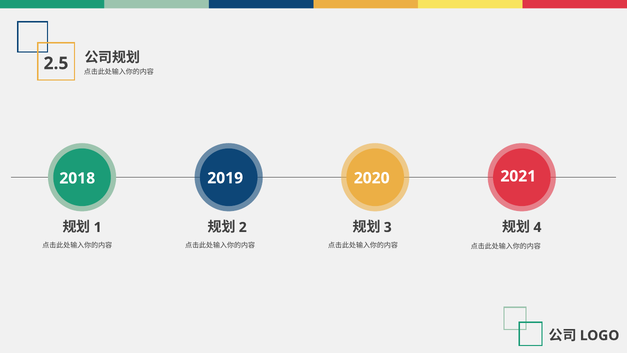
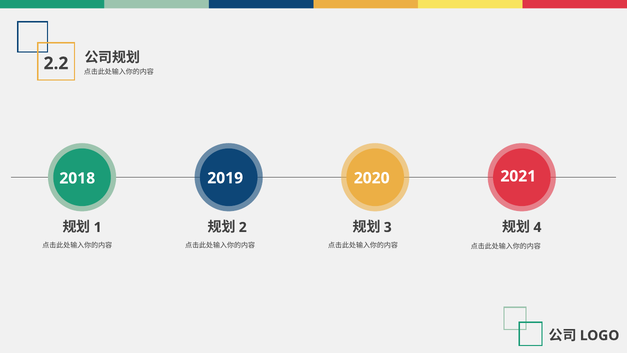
2.5: 2.5 -> 2.2 (56, 63)
